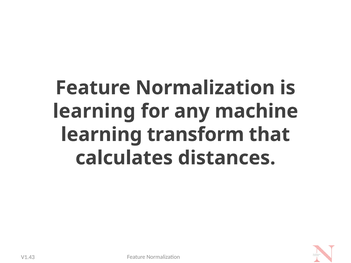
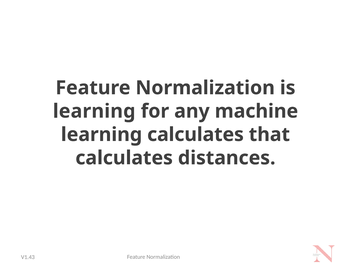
learning transform: transform -> calculates (195, 135)
